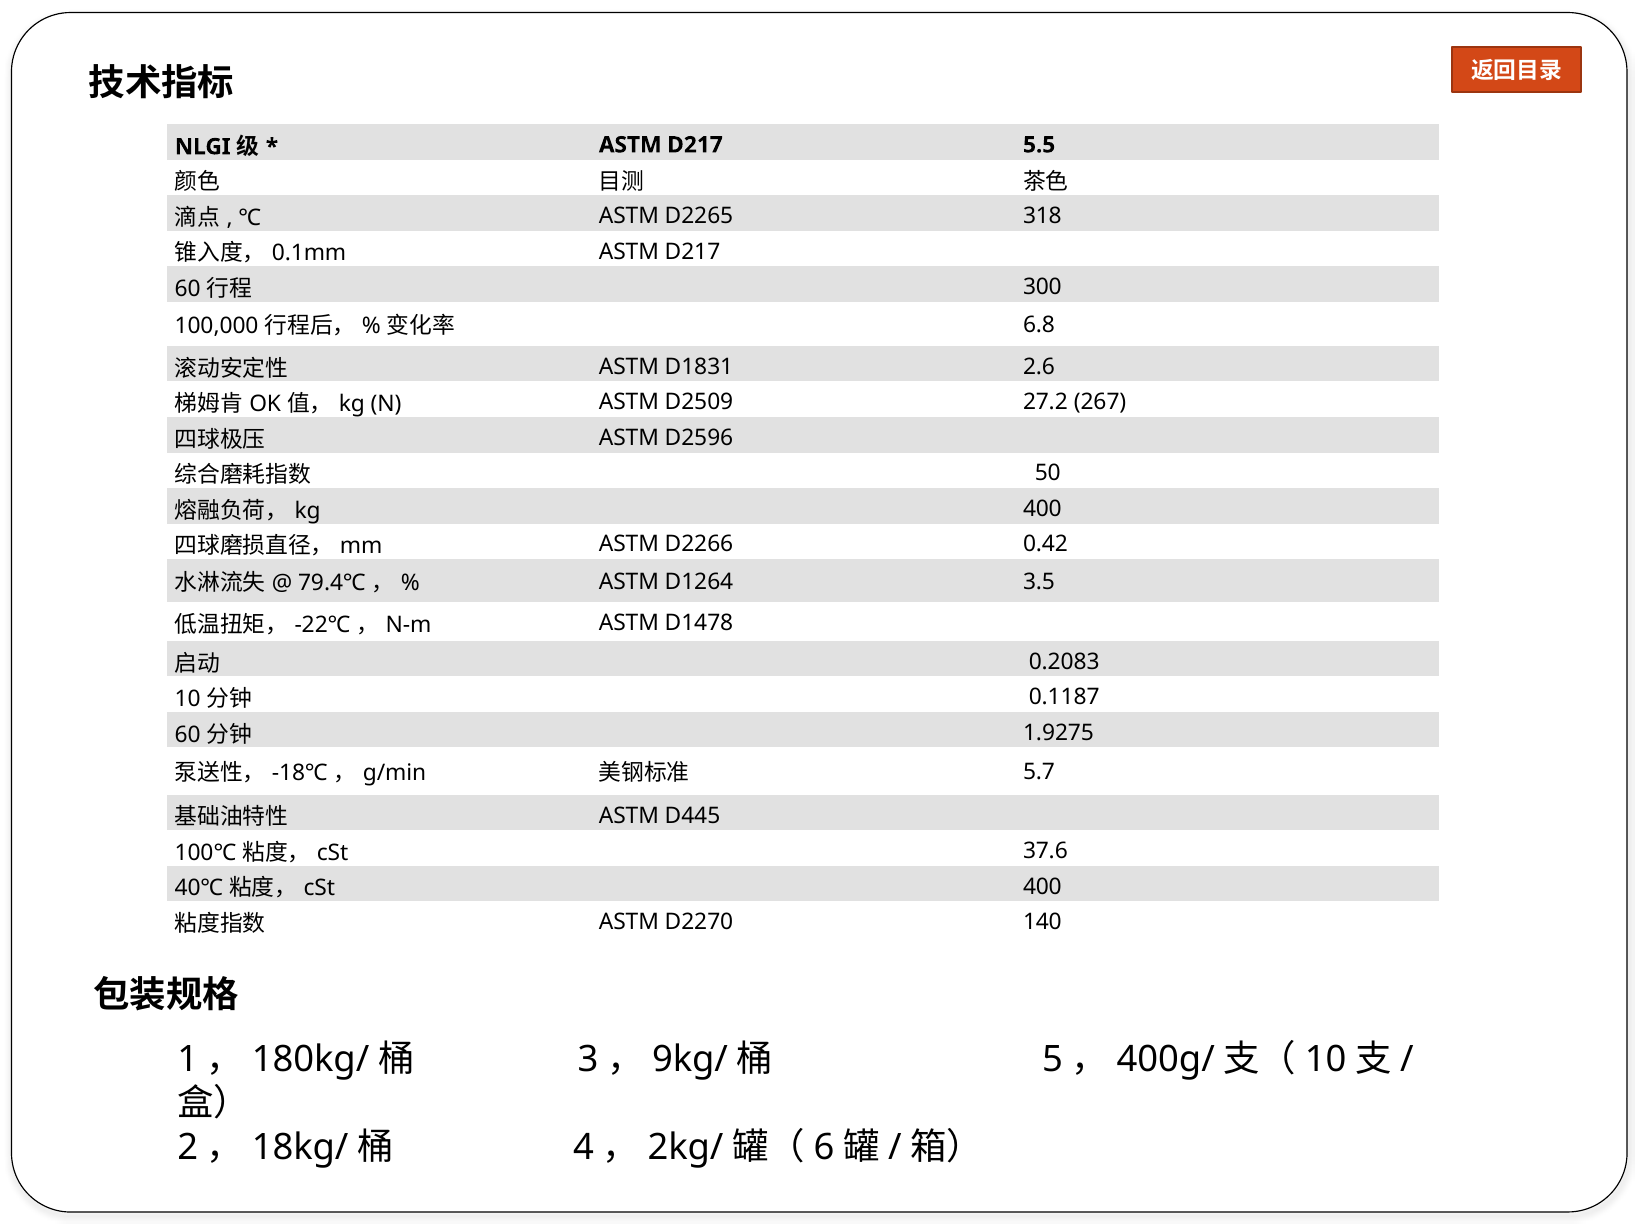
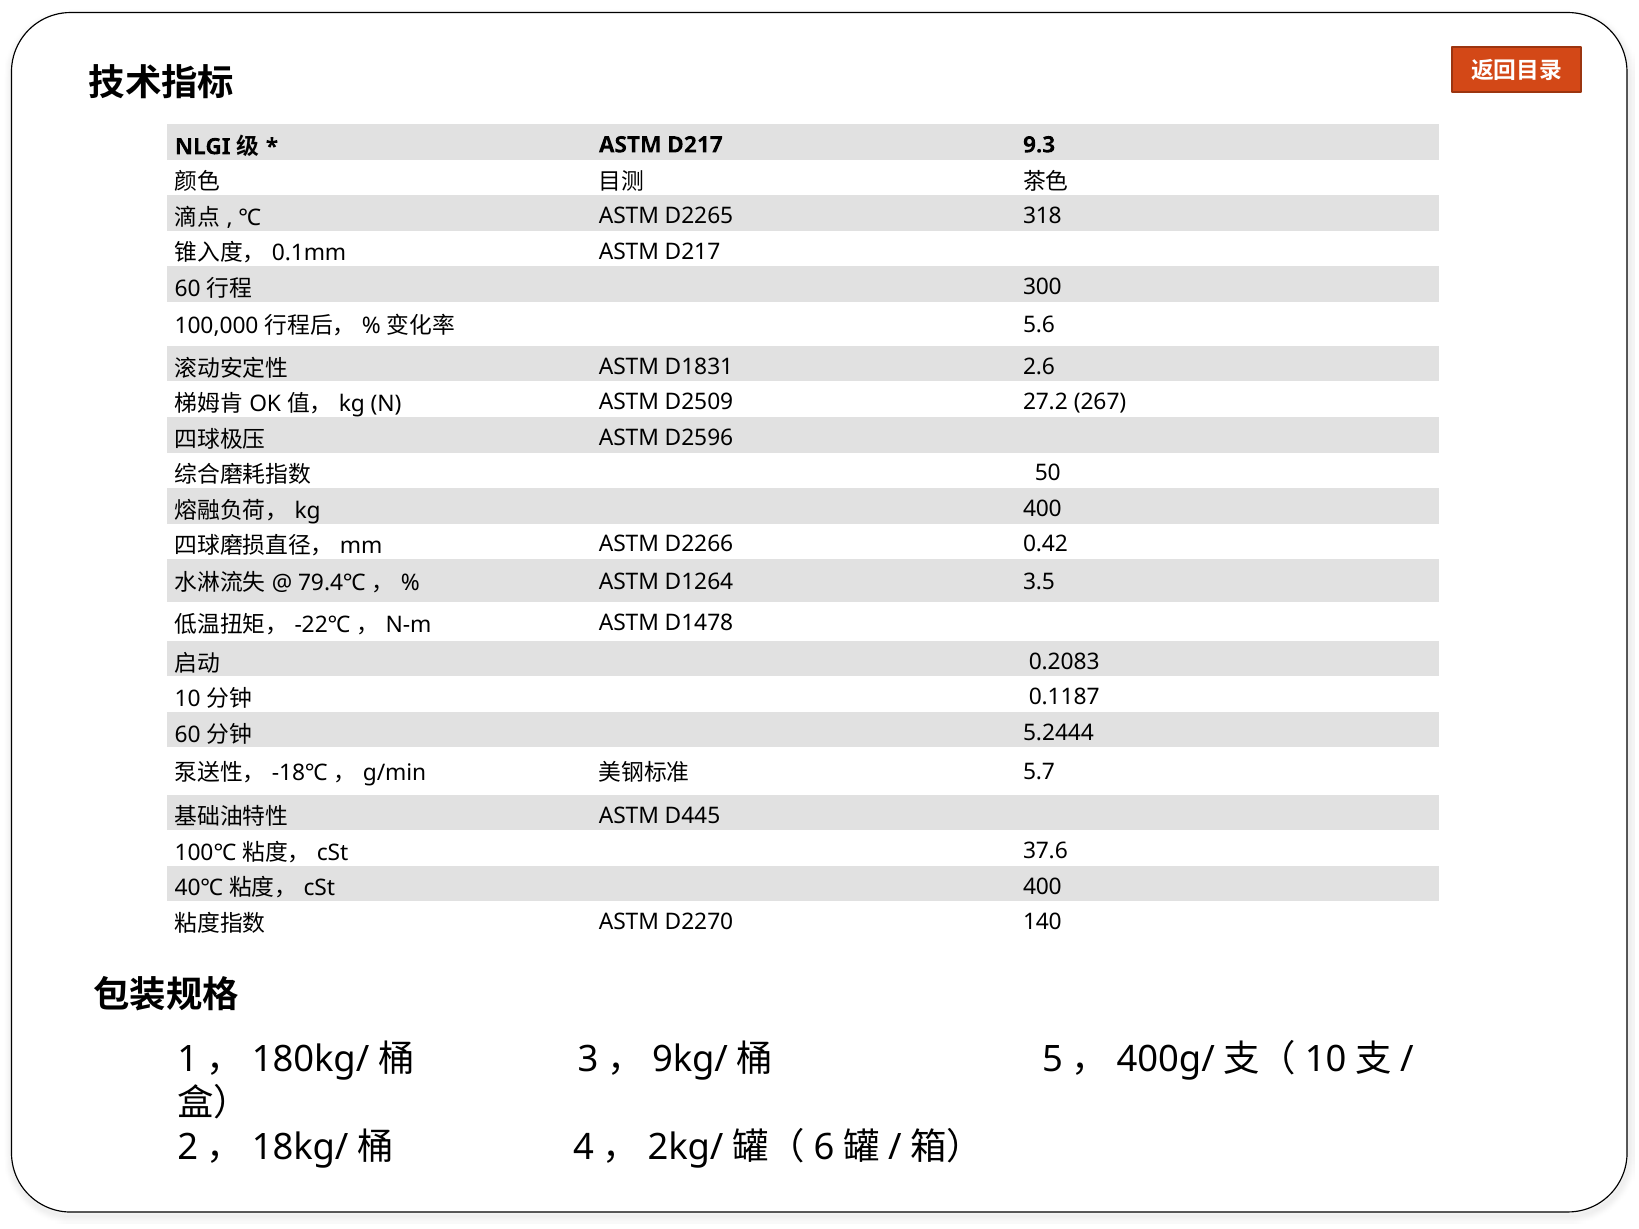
5.5: 5.5 -> 9.3 (1039, 145)
6.8: 6.8 -> 5.6 (1039, 325)
1.9275: 1.9275 -> 5.2444 (1058, 733)
